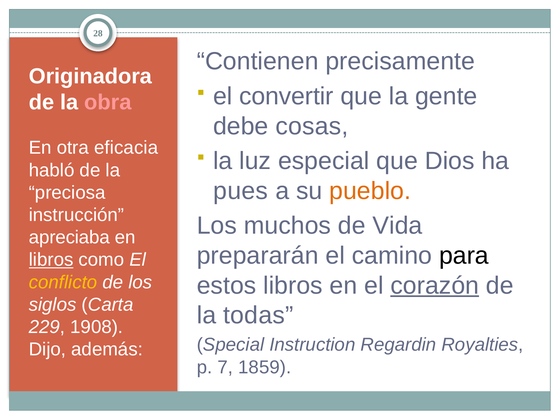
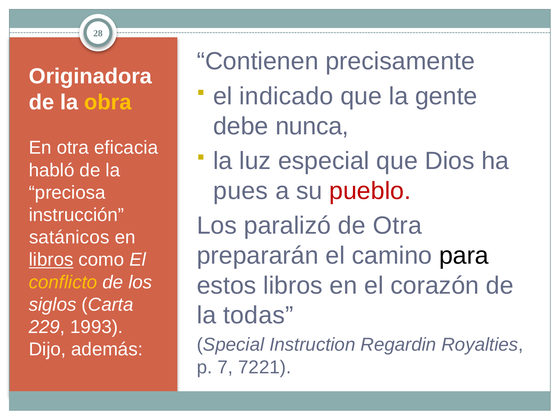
convertir: convertir -> indicado (286, 96)
obra colour: pink -> yellow (108, 102)
cosas: cosas -> nunca (312, 126)
pueblo colour: orange -> red (370, 191)
muchos: muchos -> paralizó (287, 226)
de Vida: Vida -> Otra (397, 226)
apreciaba: apreciaba -> satánicos (69, 237)
corazón underline: present -> none (435, 285)
1908: 1908 -> 1993 (97, 327)
1859: 1859 -> 7221 (265, 367)
